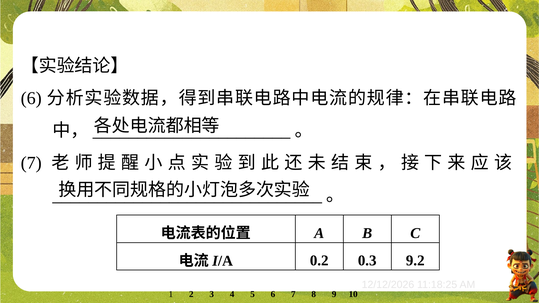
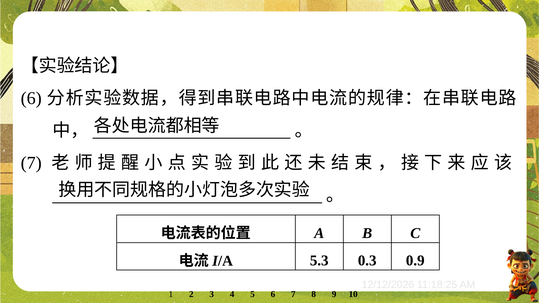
0.2: 0.2 -> 5.3 (319, 261)
9.2: 9.2 -> 0.9 (415, 261)
